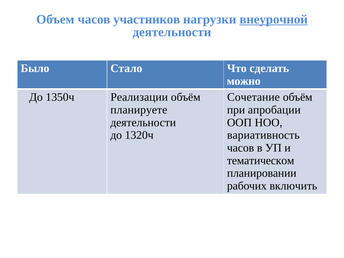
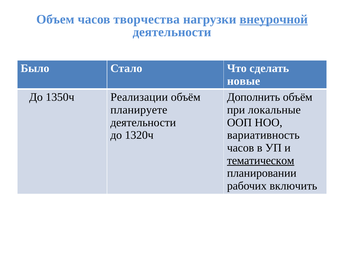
участников: участников -> творчества (147, 19)
можно: можно -> новые (244, 81)
Сочетание: Сочетание -> Дополнить (254, 97)
апробации: апробации -> локальные (274, 110)
тематическом underline: none -> present (261, 161)
